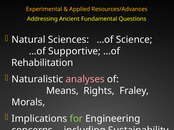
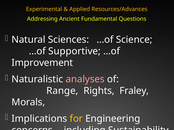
Rehabilitation: Rehabilitation -> Improvement (42, 63)
Means: Means -> Range (62, 91)
for colour: light green -> yellow (76, 119)
